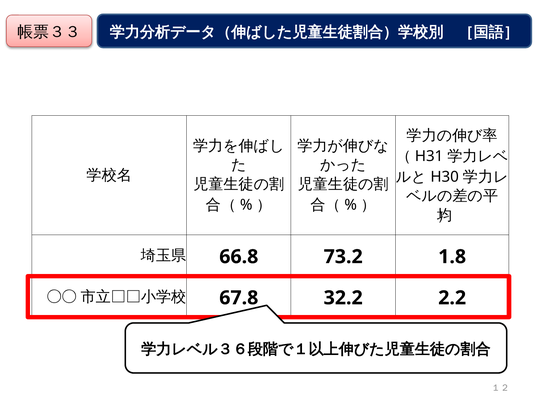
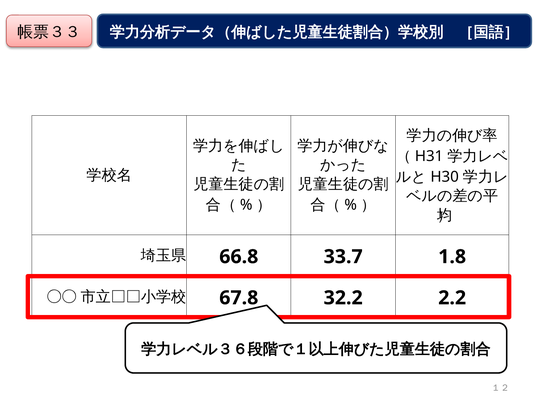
73.2: 73.2 -> 33.7 (343, 257)
